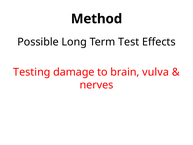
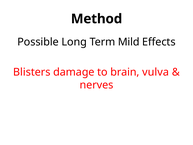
Test: Test -> Mild (129, 42)
Testing: Testing -> Blisters (32, 72)
